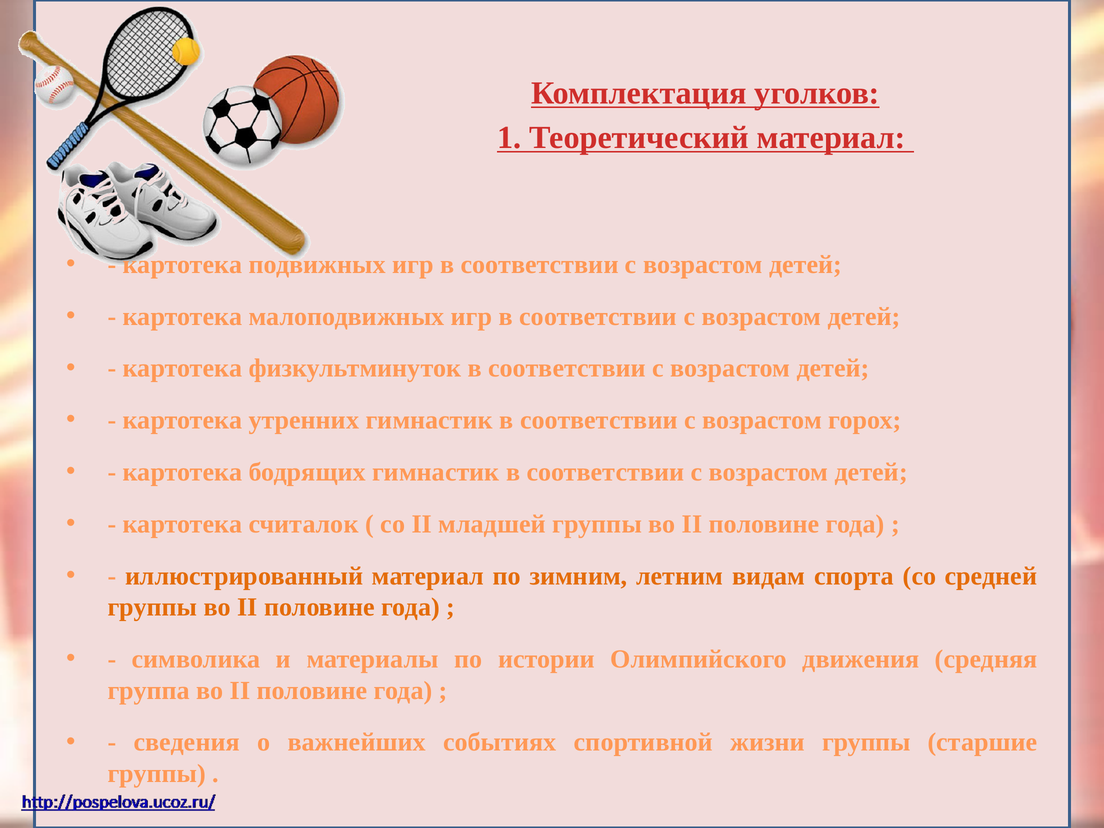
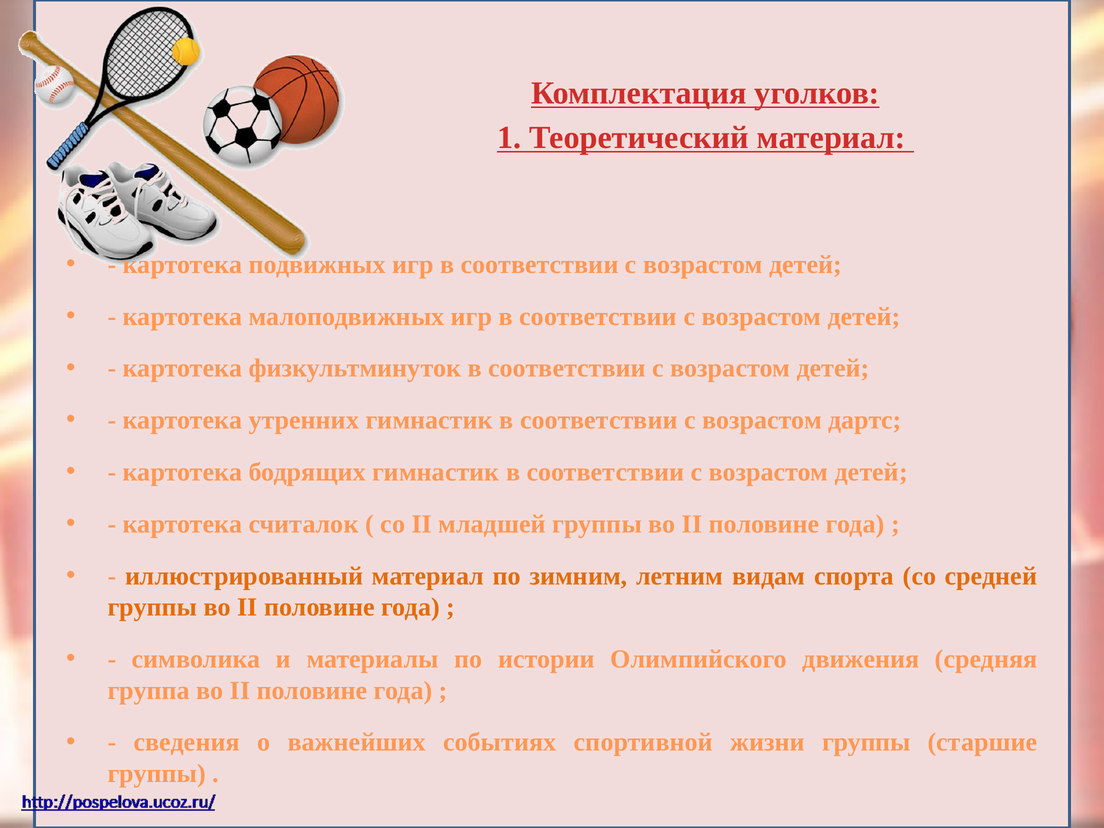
горох: горох -> дартс (865, 420)
